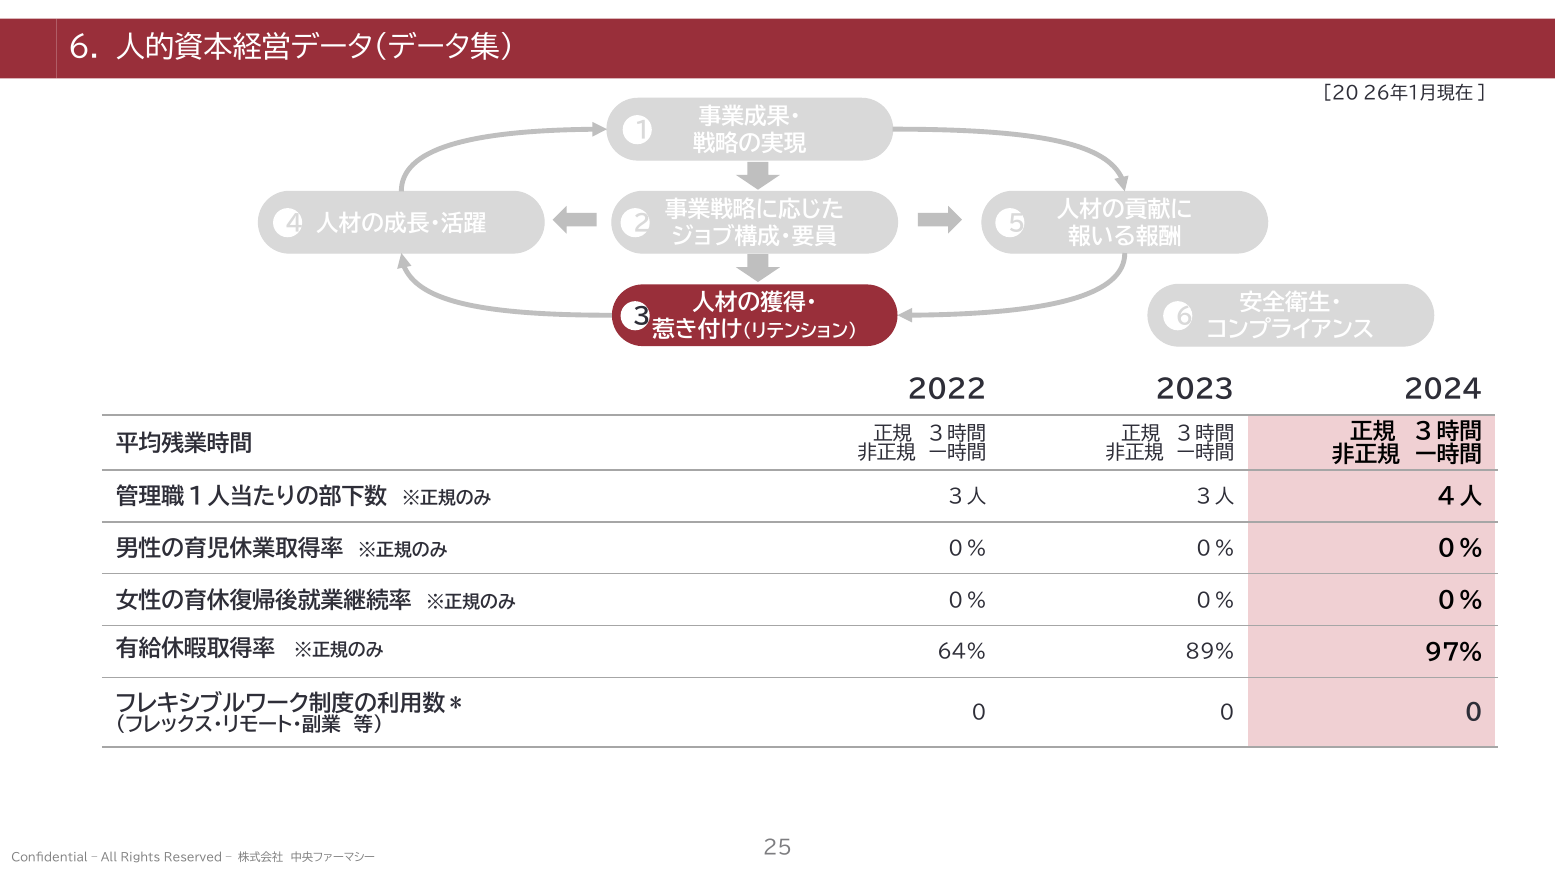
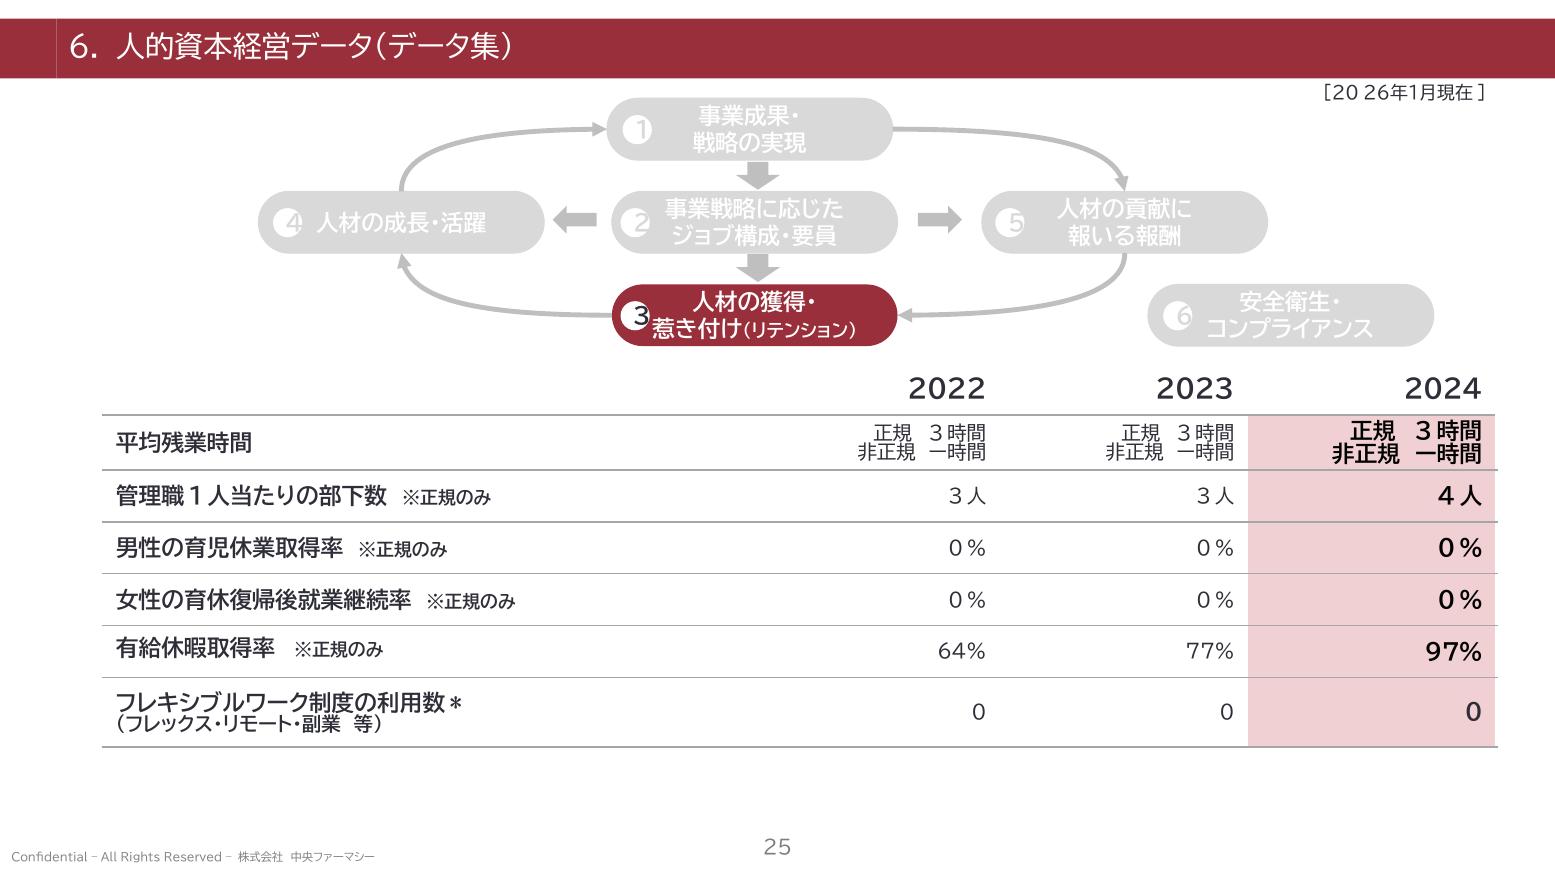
89%: 89% -> 77% (1210, 652)
